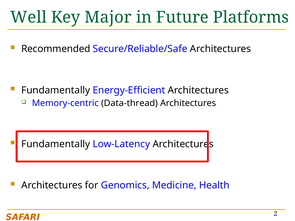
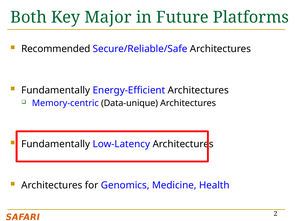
Well: Well -> Both (29, 17)
Data-thread: Data-thread -> Data-unique (130, 103)
